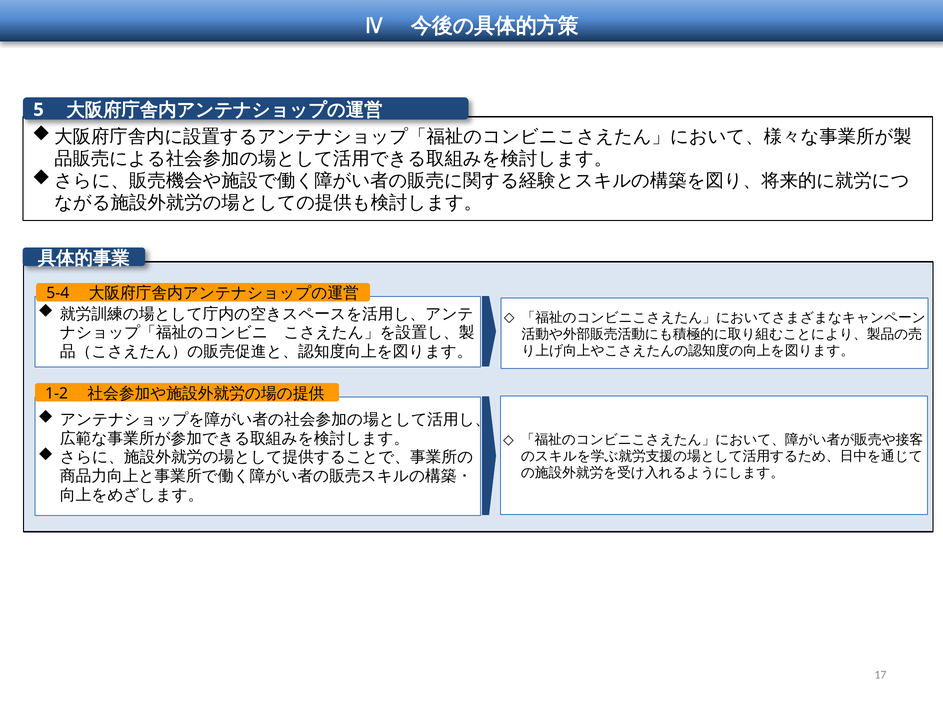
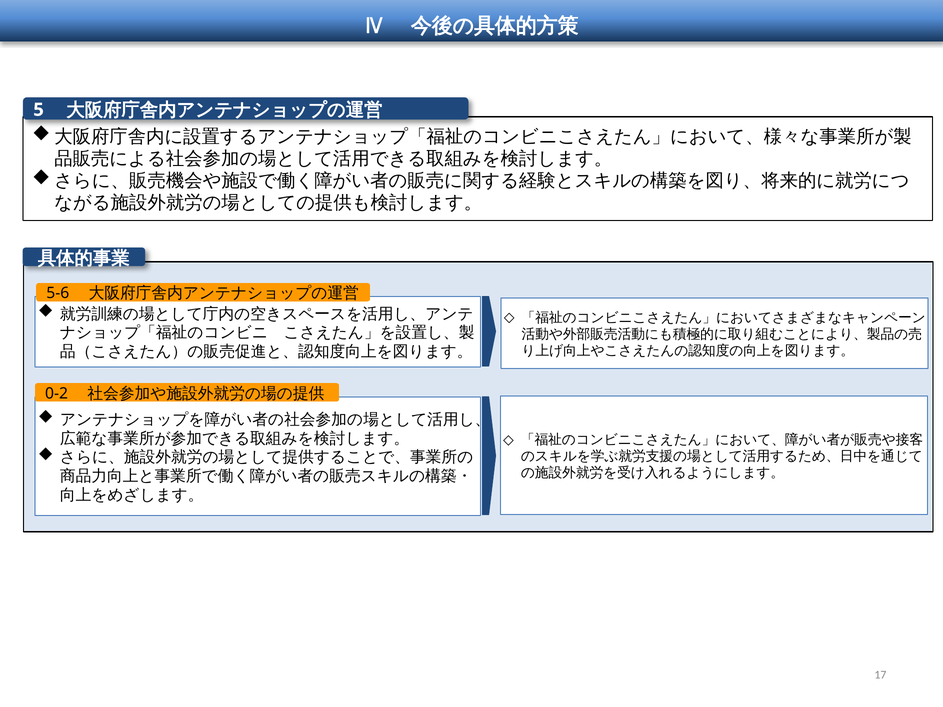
5-4: 5-4 -> 5-6 (58, 293)
1-2: 1-2 -> 0-2 (57, 394)
